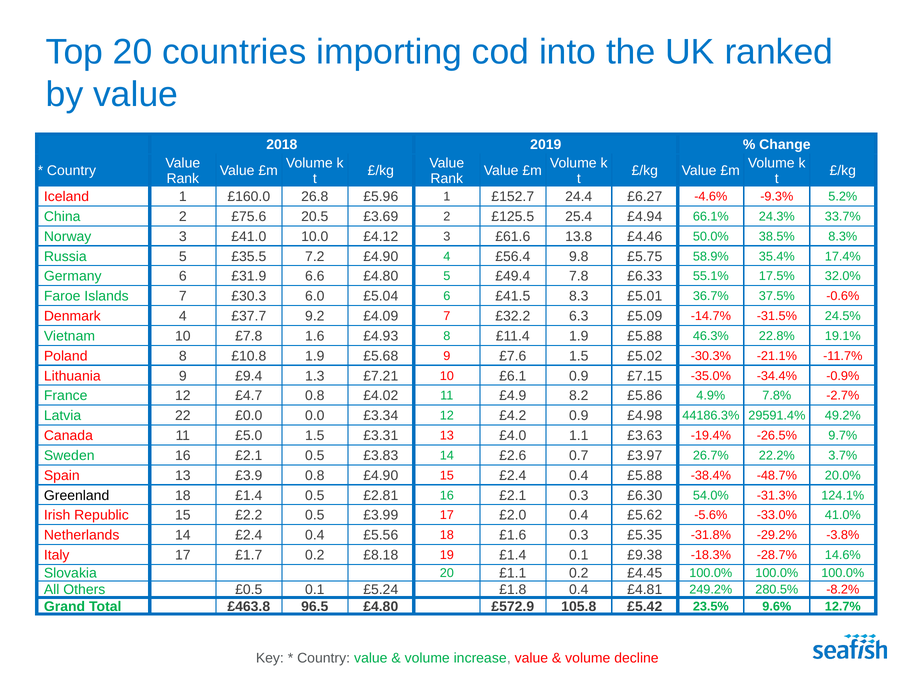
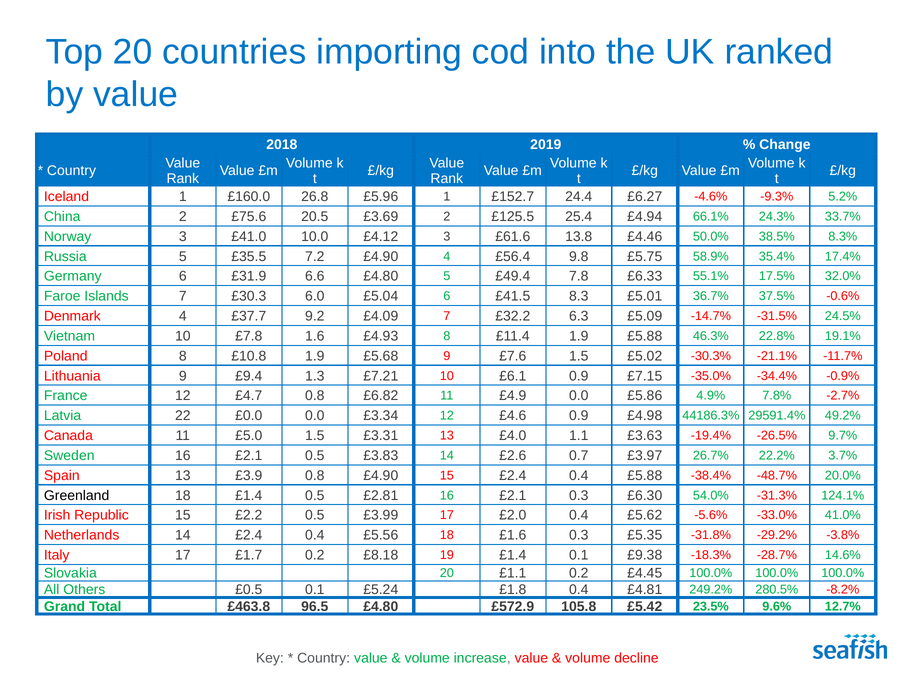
£4.02: £4.02 -> £6.82 (381, 396)
£4.9 8.2: 8.2 -> 0.0 (579, 396)
£4.2: £4.2 -> £4.6 (513, 416)
